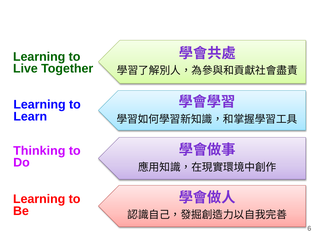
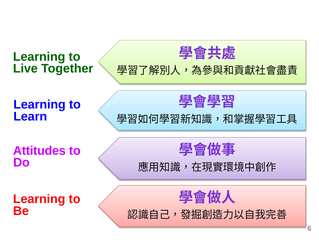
Thinking: Thinking -> Attitudes (39, 150)
